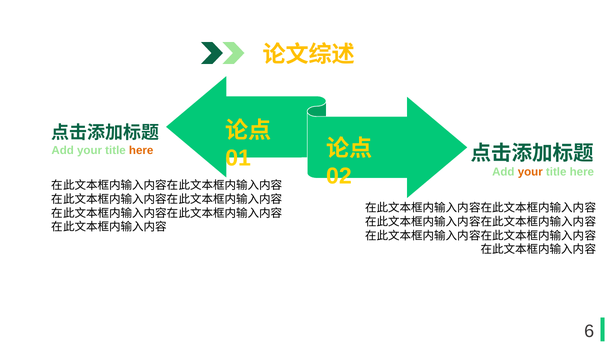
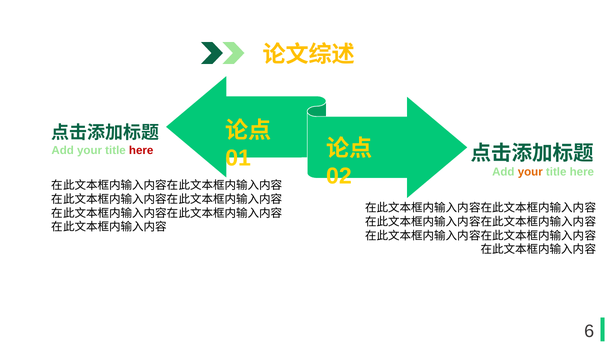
here colour: orange -> red (141, 150)
